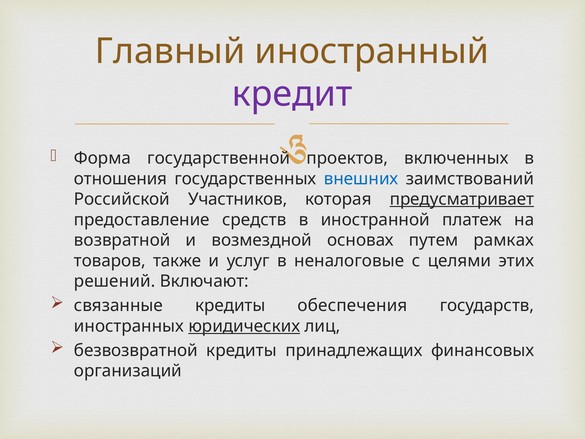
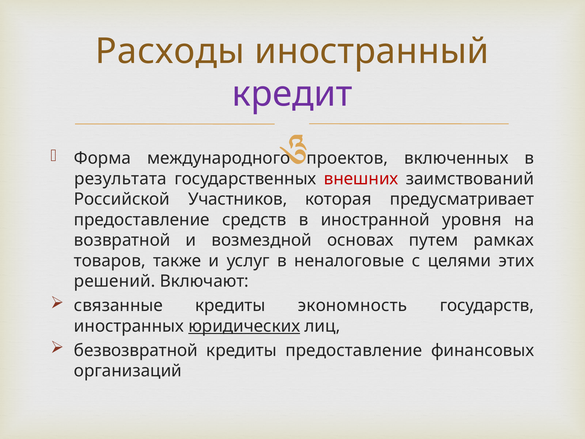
Главный: Главный -> Расходы (170, 51)
государственной: государственной -> международного (219, 158)
отношения: отношения -> результата (120, 179)
внешних colour: blue -> red (361, 179)
предусматривает underline: present -> none (462, 199)
платеж: платеж -> уровня (472, 220)
обеспечения: обеспечения -> экономность (353, 305)
кредиты принадлежащих: принадлежащих -> предоставление (354, 350)
